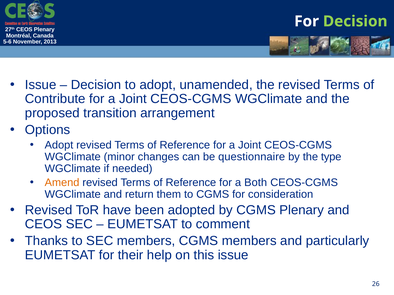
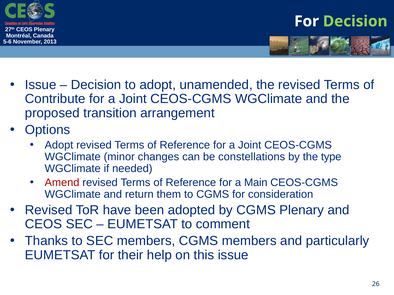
questionnaire: questionnaire -> constellations (252, 157)
Amend colour: orange -> red (62, 183)
Both: Both -> Main (256, 183)
